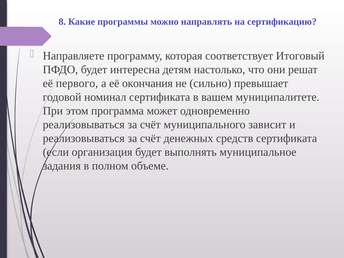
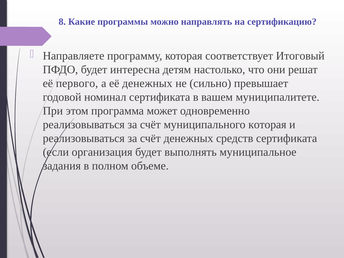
её окончания: окончания -> денежных (147, 83)
муниципального зависит: зависит -> которая (267, 125)
